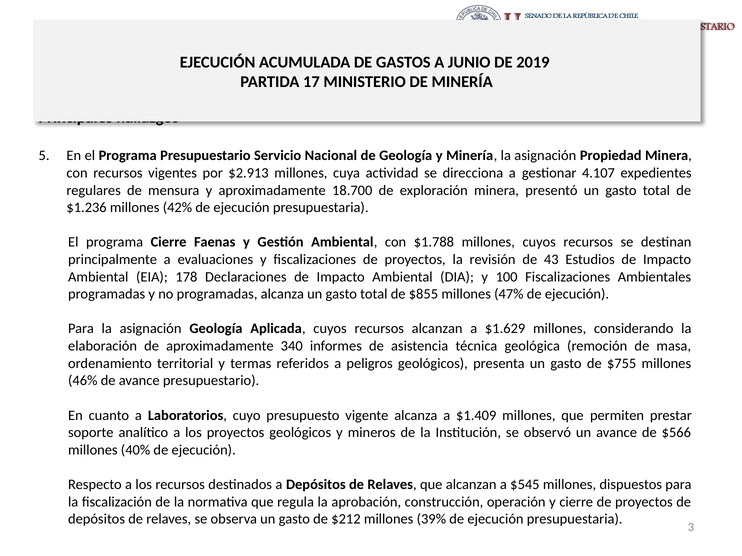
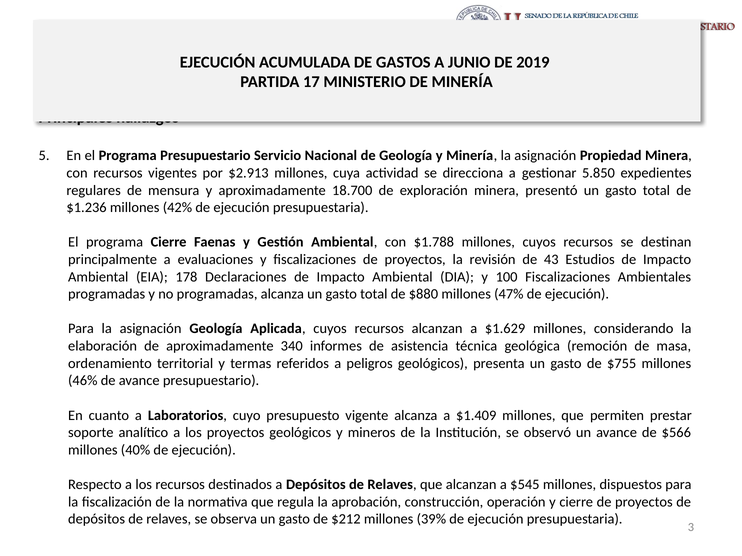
4.107: 4.107 -> 5.850 (598, 173)
$855: $855 -> $880 (423, 294)
